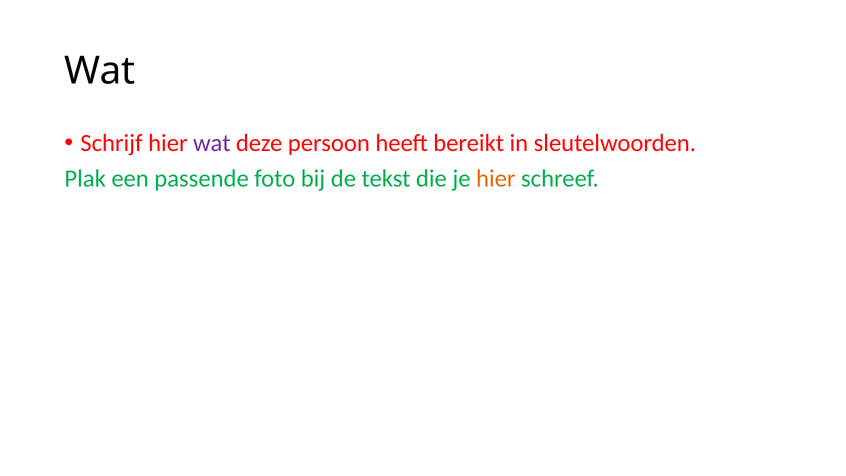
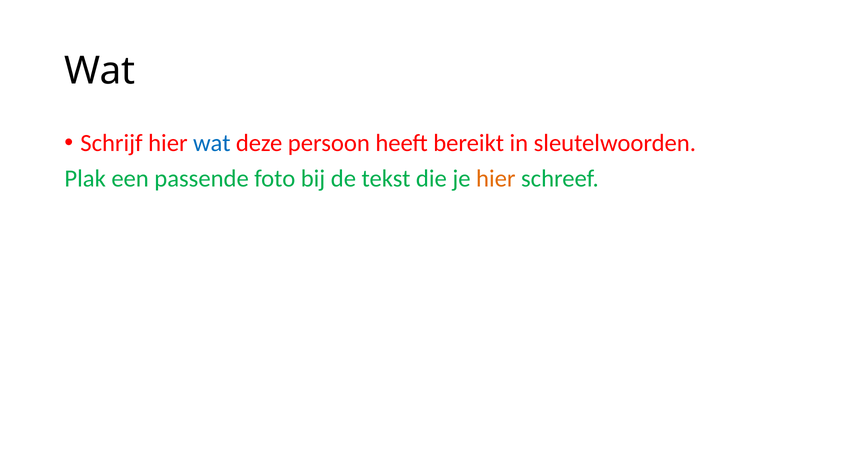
wat colour: purple -> blue (212, 143)
